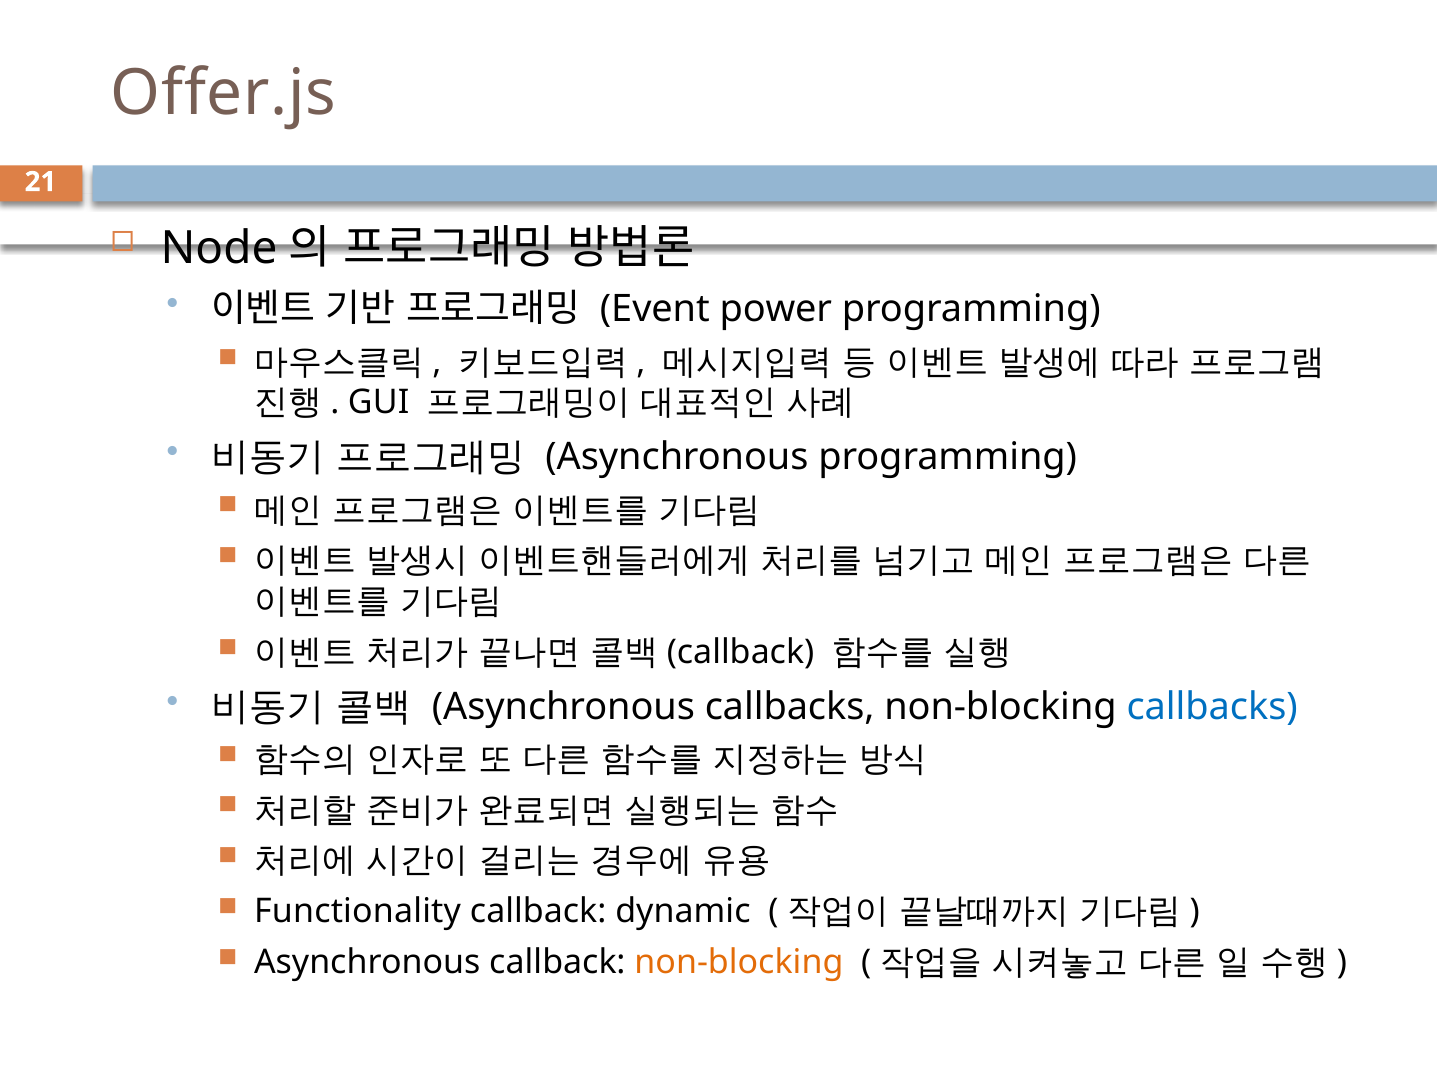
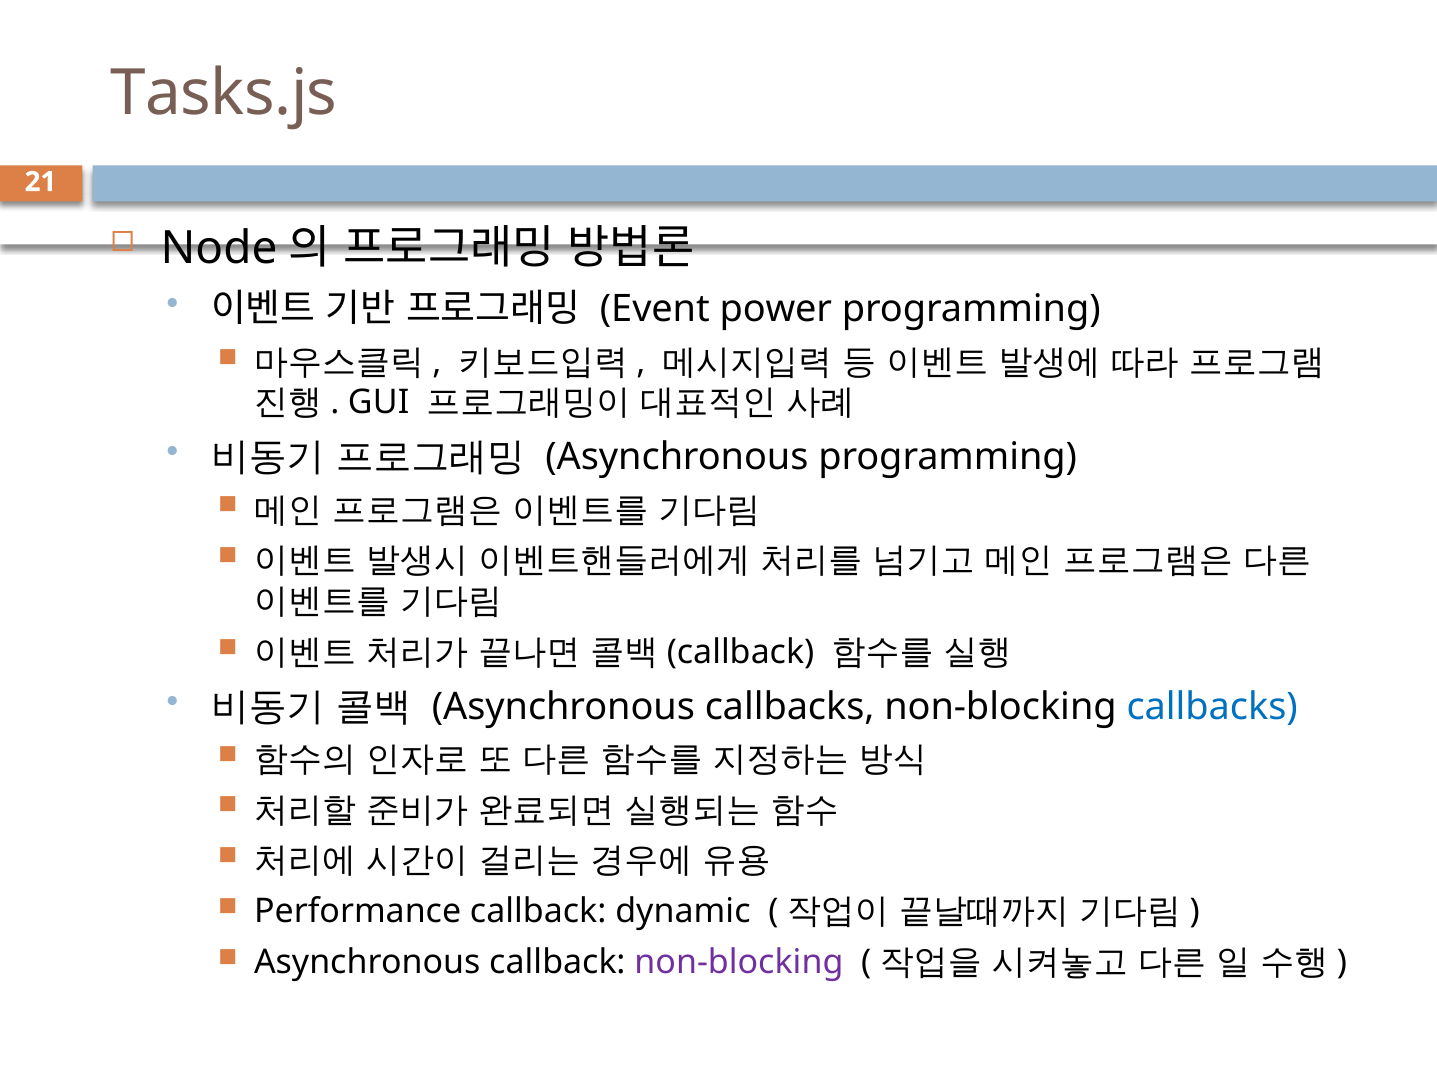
Offer.js: Offer.js -> Tasks.js (224, 94)
Functionality: Functionality -> Performance (358, 911)
non-blocking colour: orange -> purple (739, 962)
